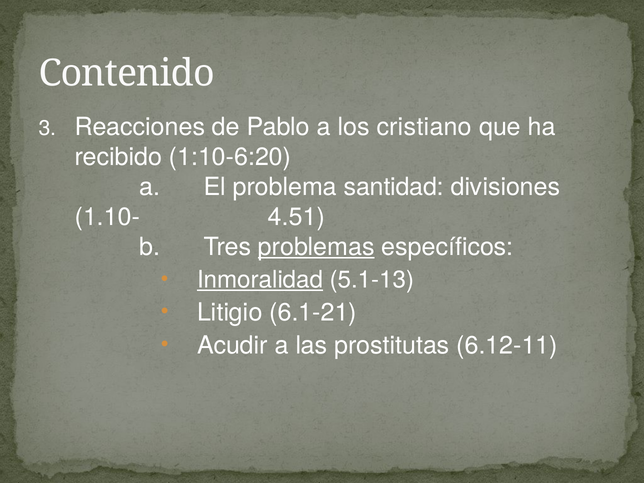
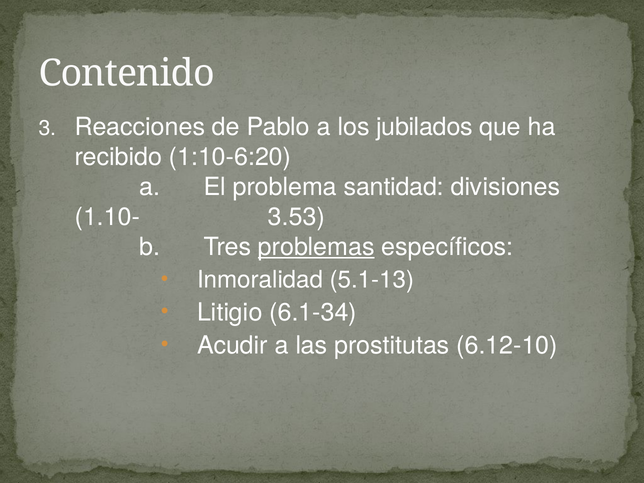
cristiano: cristiano -> jubilados (424, 127)
4.51: 4.51 -> 3.53 (296, 217)
Inmoralidad underline: present -> none (260, 280)
6.1-21: 6.1-21 -> 6.1-34 (313, 312)
6.12-11: 6.12-11 -> 6.12-10 (507, 345)
